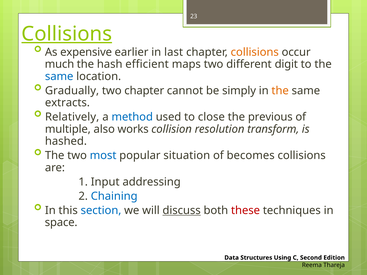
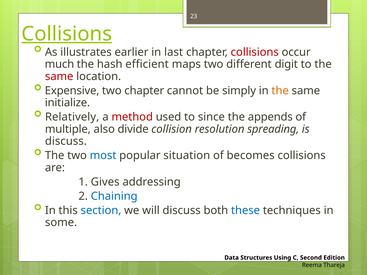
expensive: expensive -> illustrates (86, 52)
collisions colour: orange -> red (255, 52)
same colour: blue -> red (59, 76)
Gradually: Gradually -> Expensive (72, 91)
extracts: extracts -> initialize (67, 103)
method colour: blue -> red (132, 117)
close: close -> since (211, 117)
previous: previous -> appends (270, 117)
works: works -> divide (133, 129)
transform: transform -> spreading (273, 129)
hashed: hashed -> discuss (66, 141)
Input: Input -> Gives (105, 182)
discuss underline: present -> none (182, 211)
these colour: red -> blue (246, 211)
space: space -> some (61, 223)
